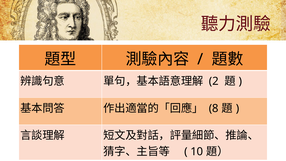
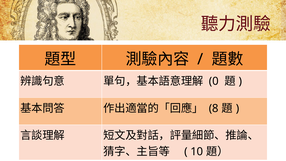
2: 2 -> 0 (214, 81)
